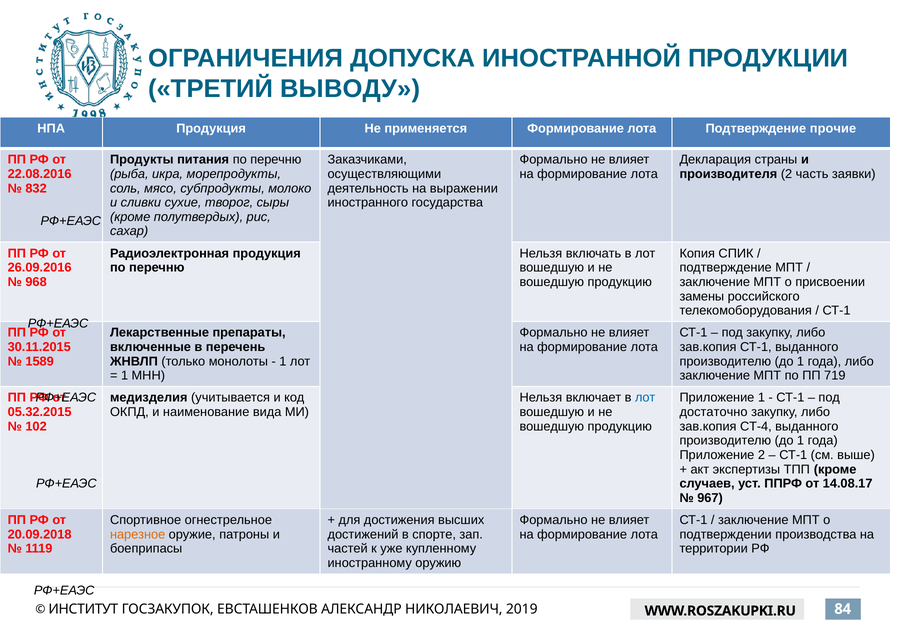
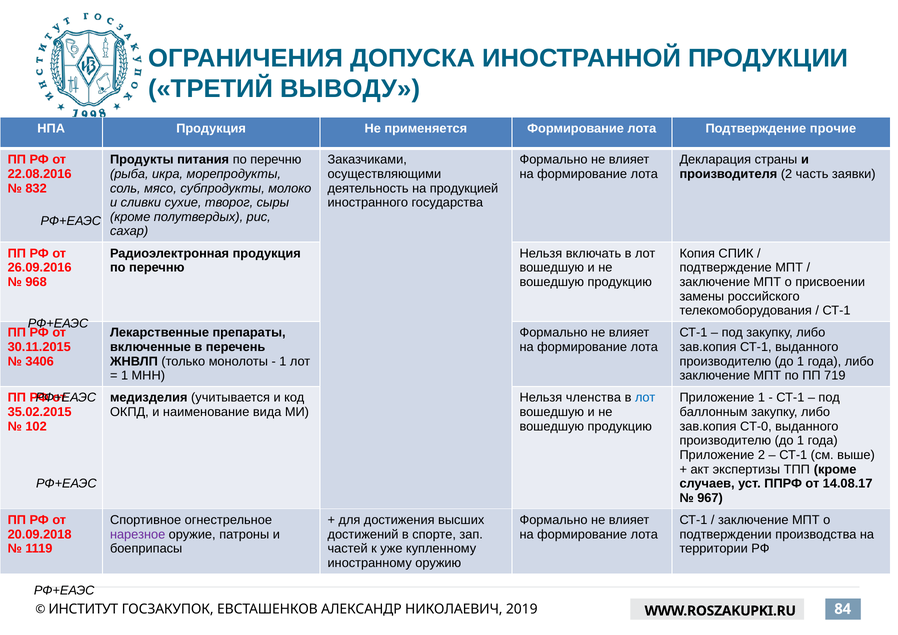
выражении: выражении -> продукцией (464, 188)
1589: 1589 -> 3406 (40, 361)
включает: включает -> членства (593, 398)
05.32.2015: 05.32.2015 -> 35.02.2015 (40, 412)
достаточно: достаточно -> баллонным (714, 412)
СТ-4: СТ-4 -> СТ-0 (756, 426)
нарезное colour: orange -> purple (138, 534)
